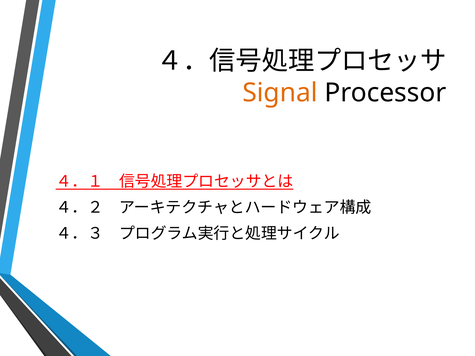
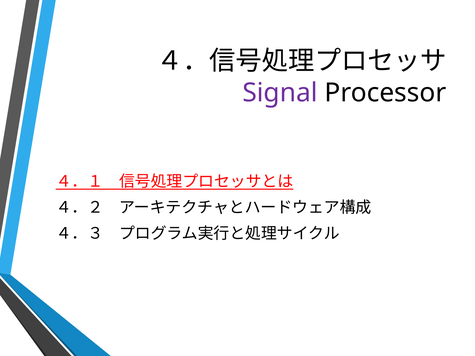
Signal colour: orange -> purple (280, 93)
